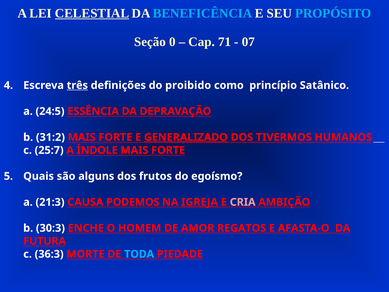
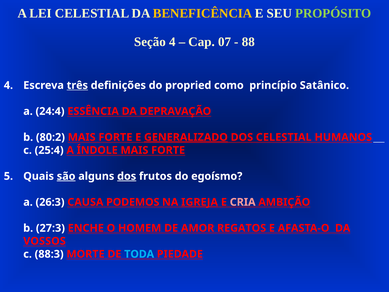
CELESTIAL underline: present -> none (92, 13)
BENEFICÊNCIA colour: light blue -> yellow (203, 13)
PROPÓSITO colour: light blue -> light green (333, 13)
Seção 0: 0 -> 4 (172, 42)
71: 71 -> 07 (225, 42)
07: 07 -> 88 (248, 42)
proibido: proibido -> propried (188, 85)
24:5: 24:5 -> 24:4 (50, 111)
31:2: 31:2 -> 80:2 (50, 137)
DOS TIVERMOS: TIVERMOS -> CELESTIAL (284, 137)
25:7: 25:7 -> 25:4 (49, 150)
são underline: none -> present (66, 176)
dos underline: none -> present (127, 176)
21:3: 21:3 -> 26:3 (50, 202)
30:3: 30:3 -> 27:3 (50, 228)
FUTURA: FUTURA -> VOSSOS (45, 241)
36:3: 36:3 -> 88:3 (49, 254)
